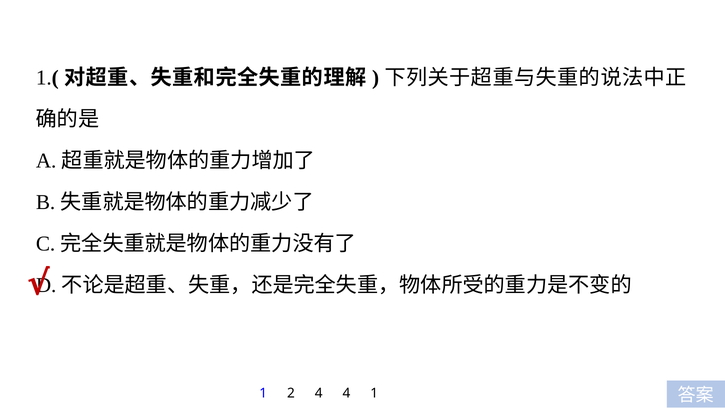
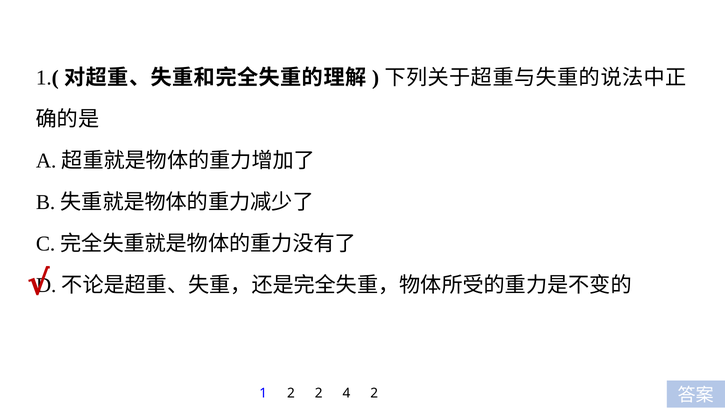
2 4: 4 -> 2 (319, 393)
4 1: 1 -> 2 (374, 393)
